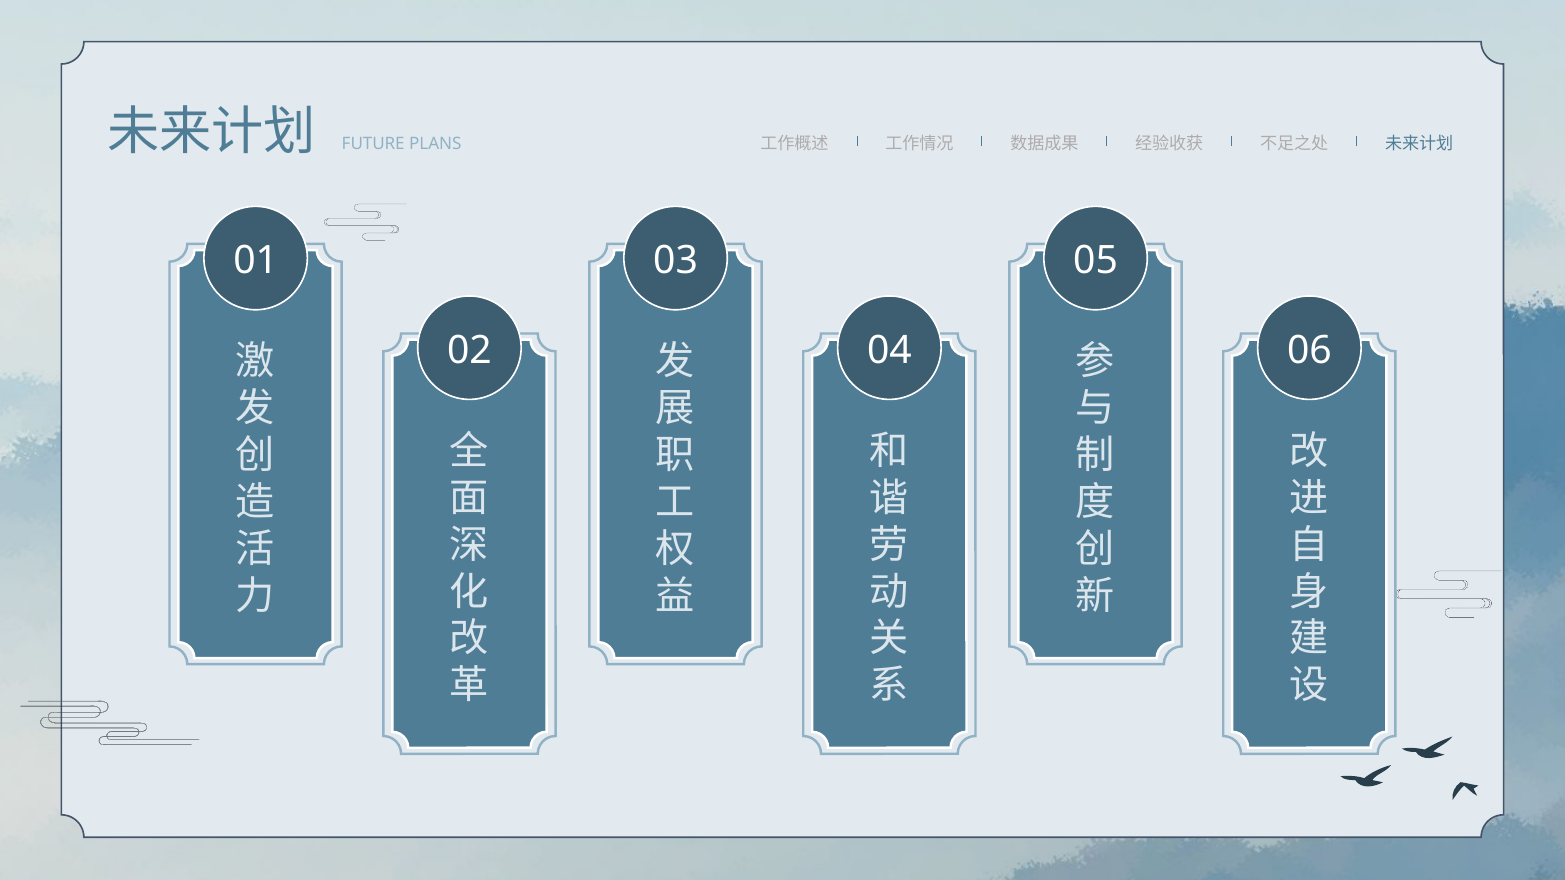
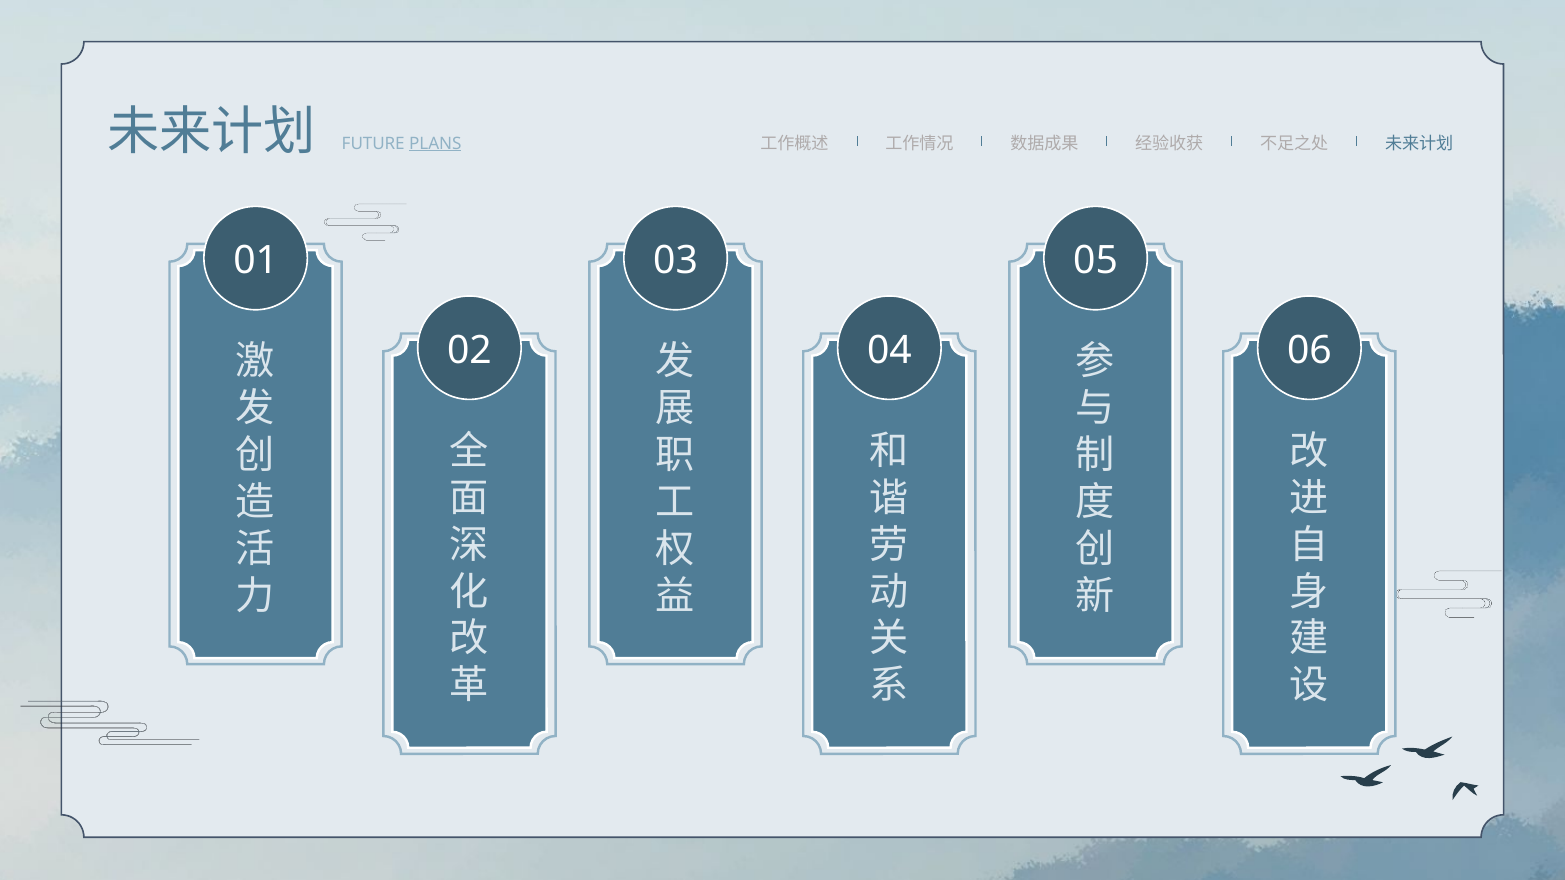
PLANS underline: none -> present (435, 143)
